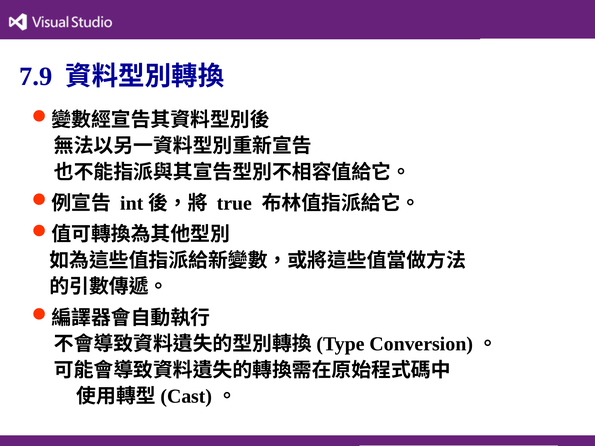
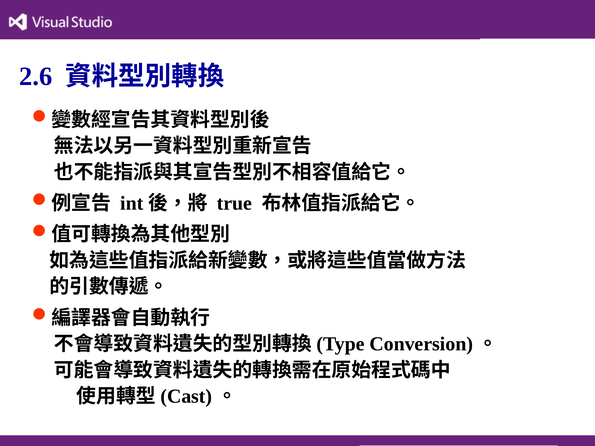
7.9: 7.9 -> 2.6 (36, 77)
